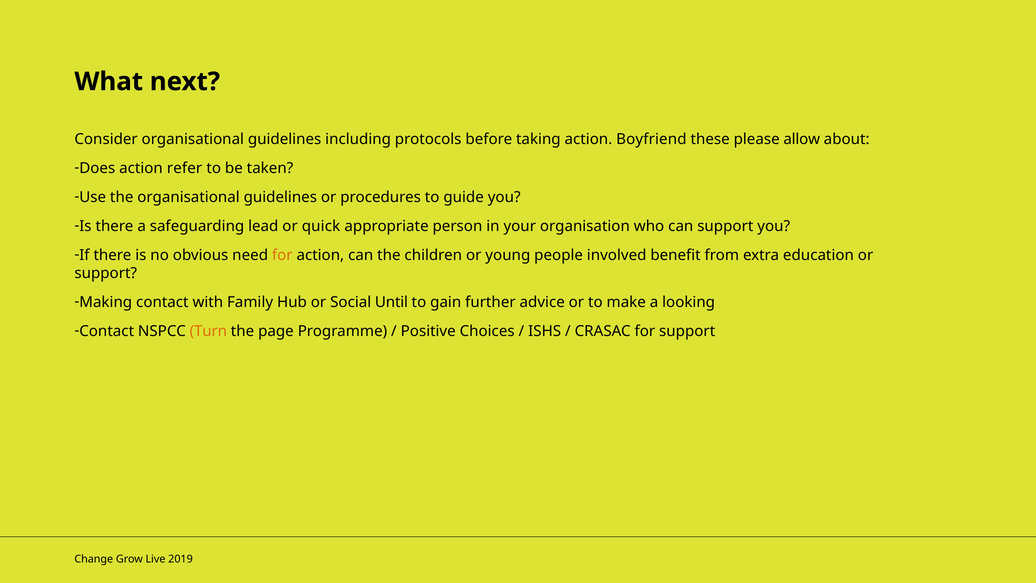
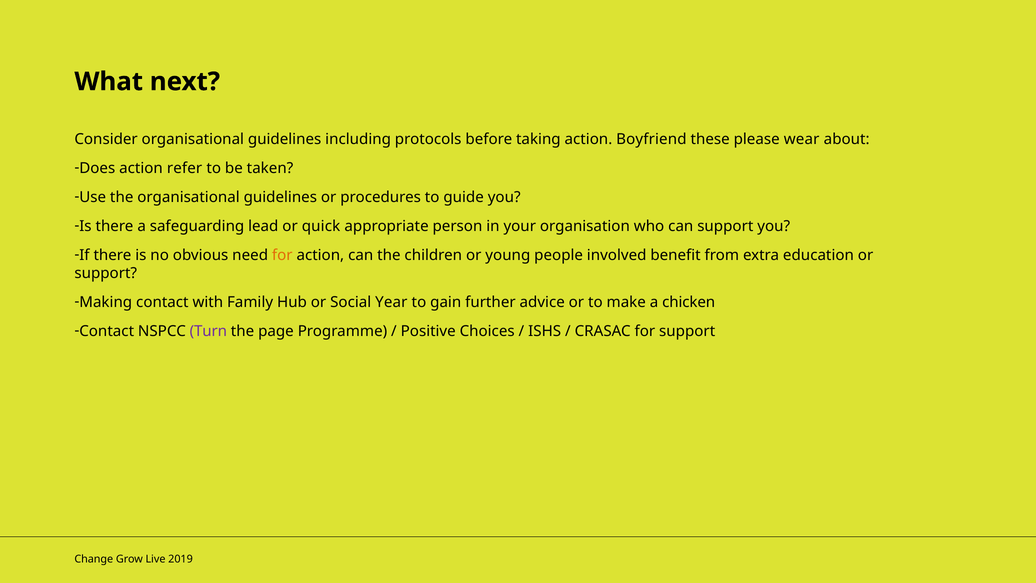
allow: allow -> wear (802, 139)
Until: Until -> Year (391, 302)
looking: looking -> chicken (689, 302)
Turn colour: orange -> purple (208, 331)
